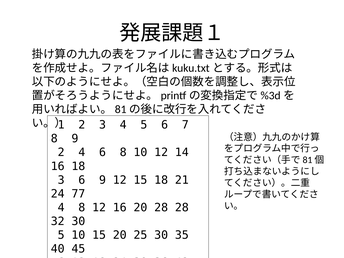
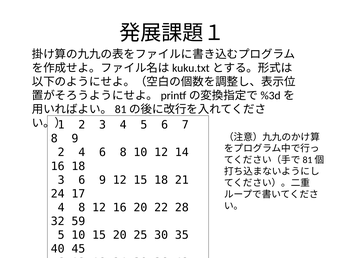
77: 77 -> 17 (78, 194)
20 28: 28 -> 22 (161, 208)
32 30: 30 -> 59 (78, 221)
